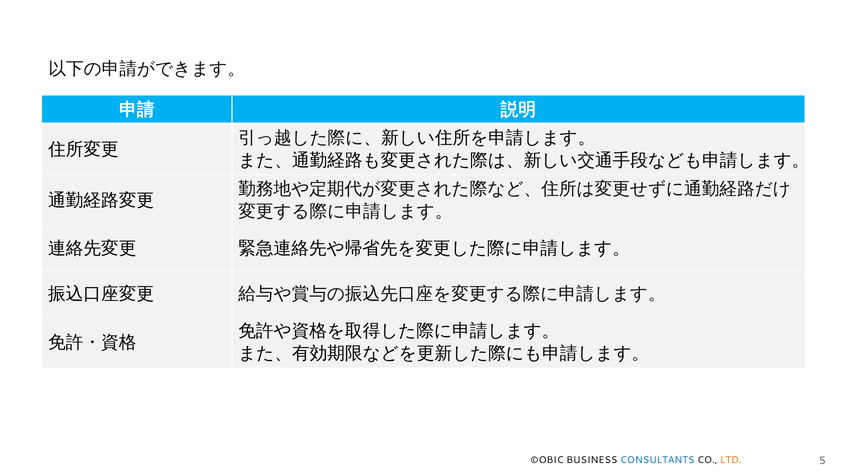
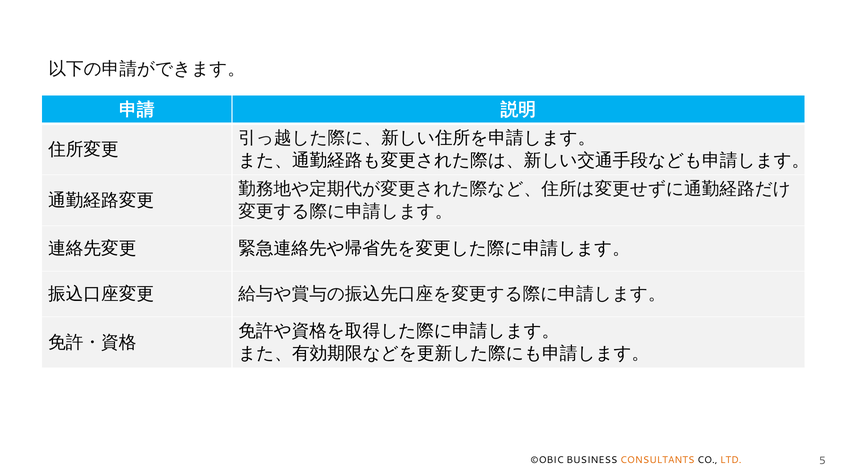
CONSULTANTS colour: blue -> orange (657, 460)
